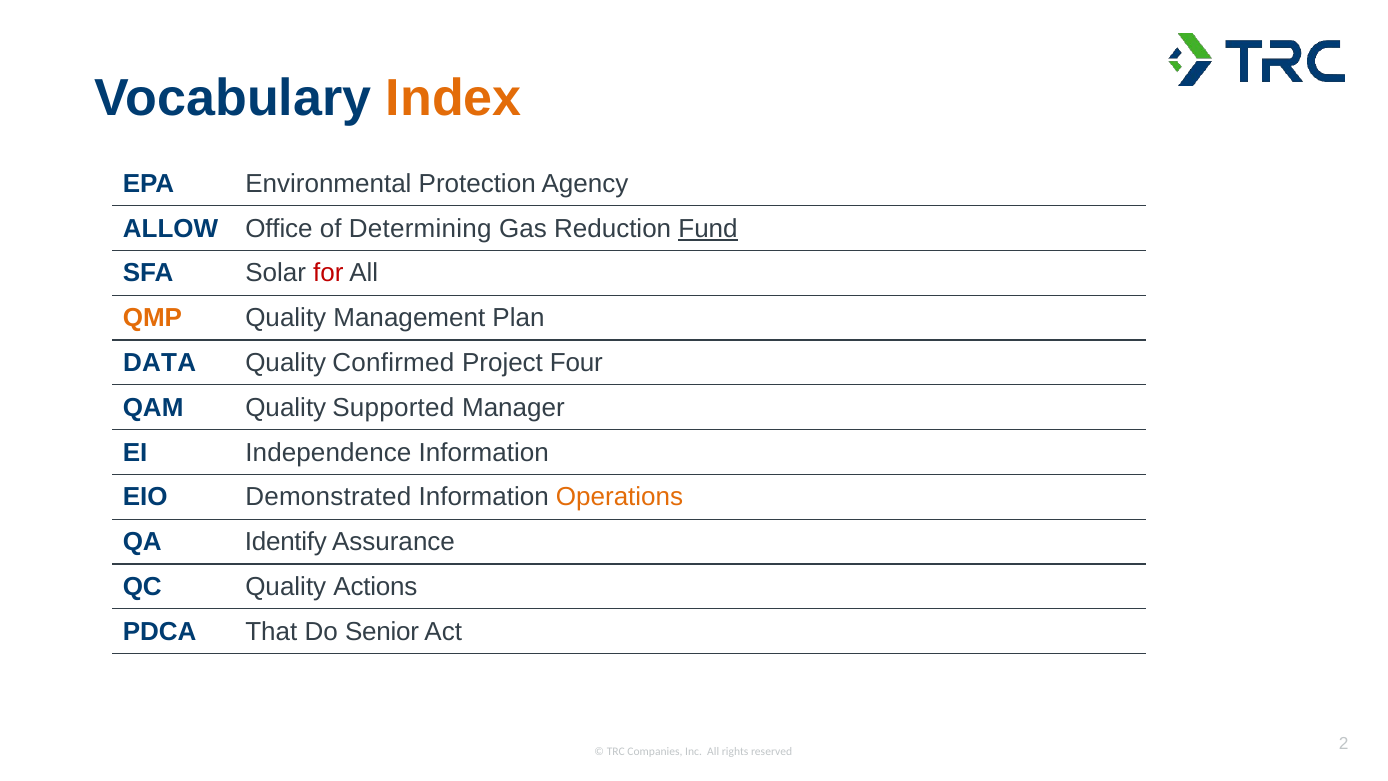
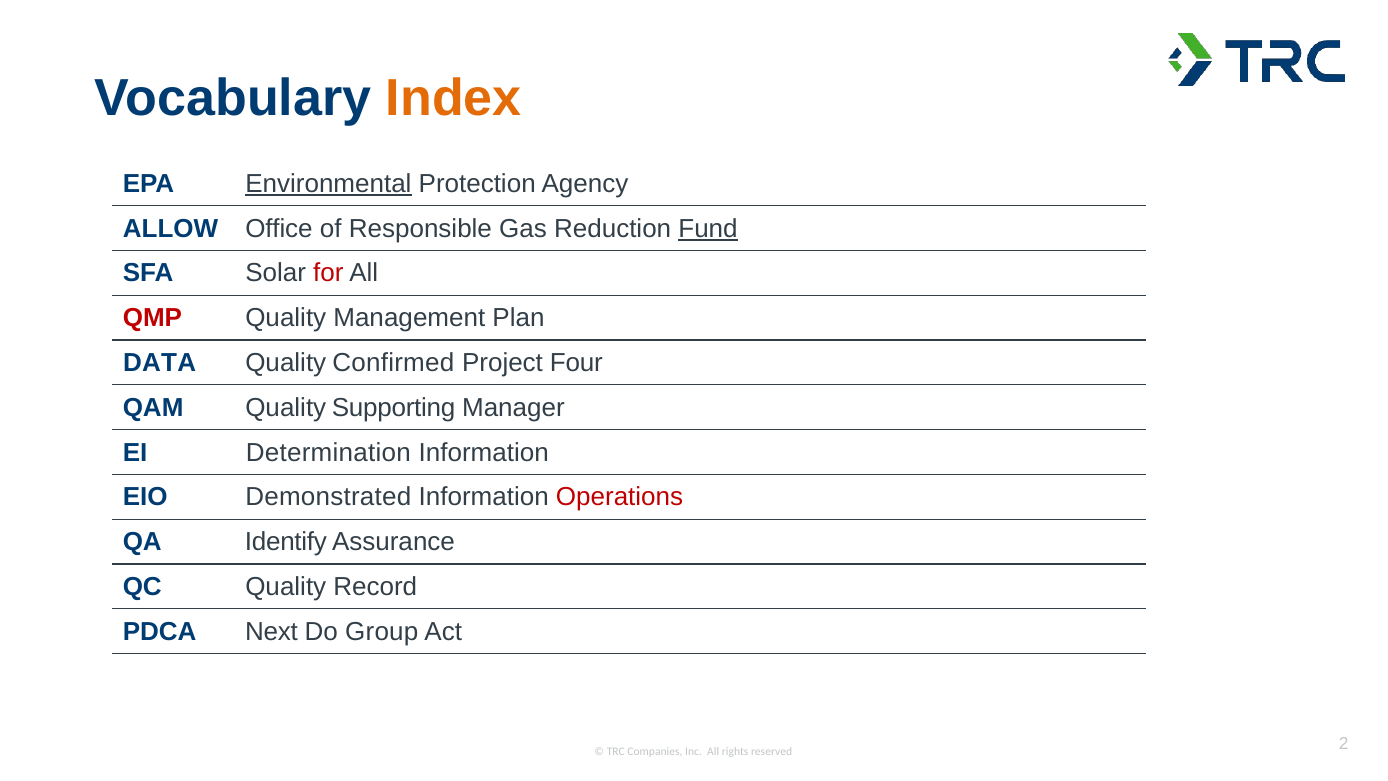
Environmental underline: none -> present (328, 184)
Determining: Determining -> Responsible (420, 229)
QMP colour: orange -> red (152, 318)
Supported: Supported -> Supporting (394, 408)
Independence: Independence -> Determination (328, 452)
Operations colour: orange -> red (620, 497)
Actions: Actions -> Record (375, 587)
That: That -> Next (271, 631)
Senior: Senior -> Group (382, 631)
